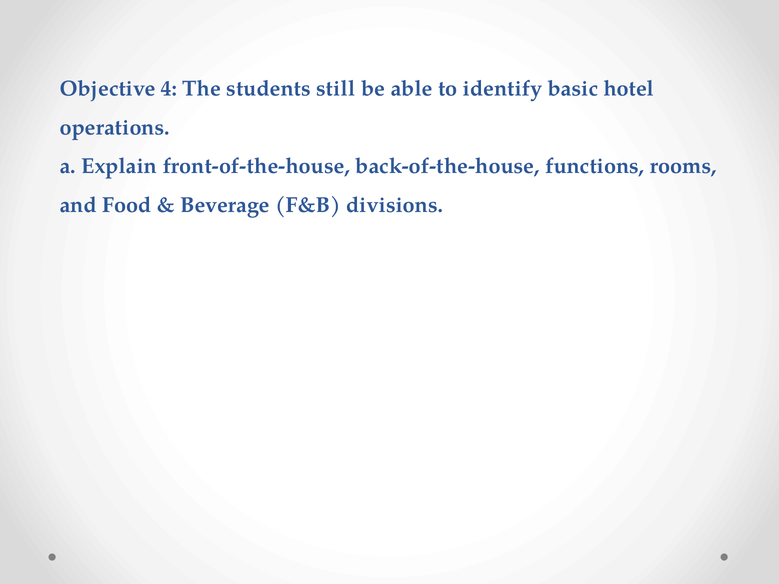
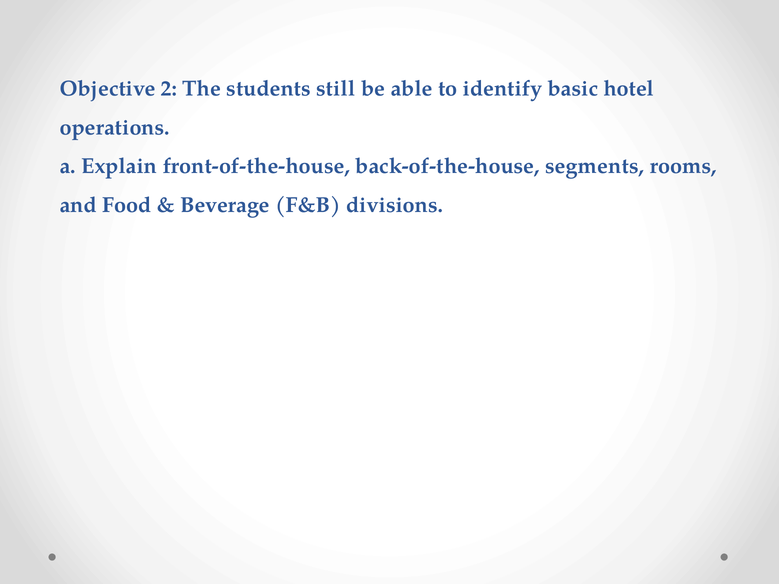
4: 4 -> 2 (169, 88)
functions: functions -> segments (595, 166)
